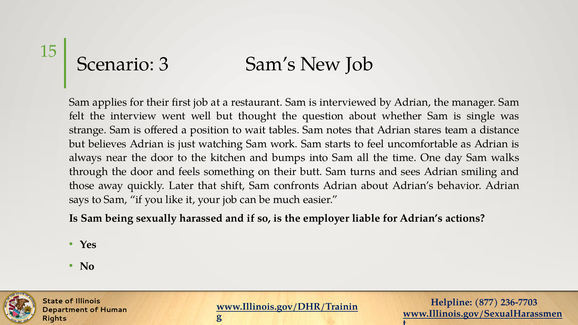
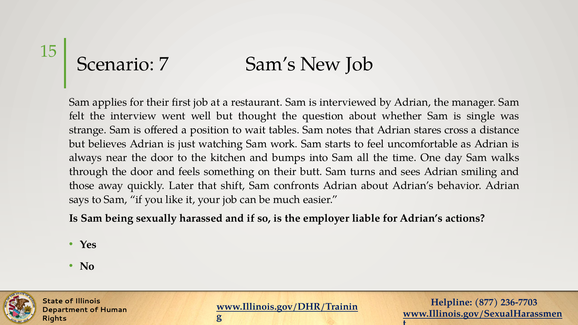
3: 3 -> 7 (164, 64)
team: team -> cross (456, 130)
